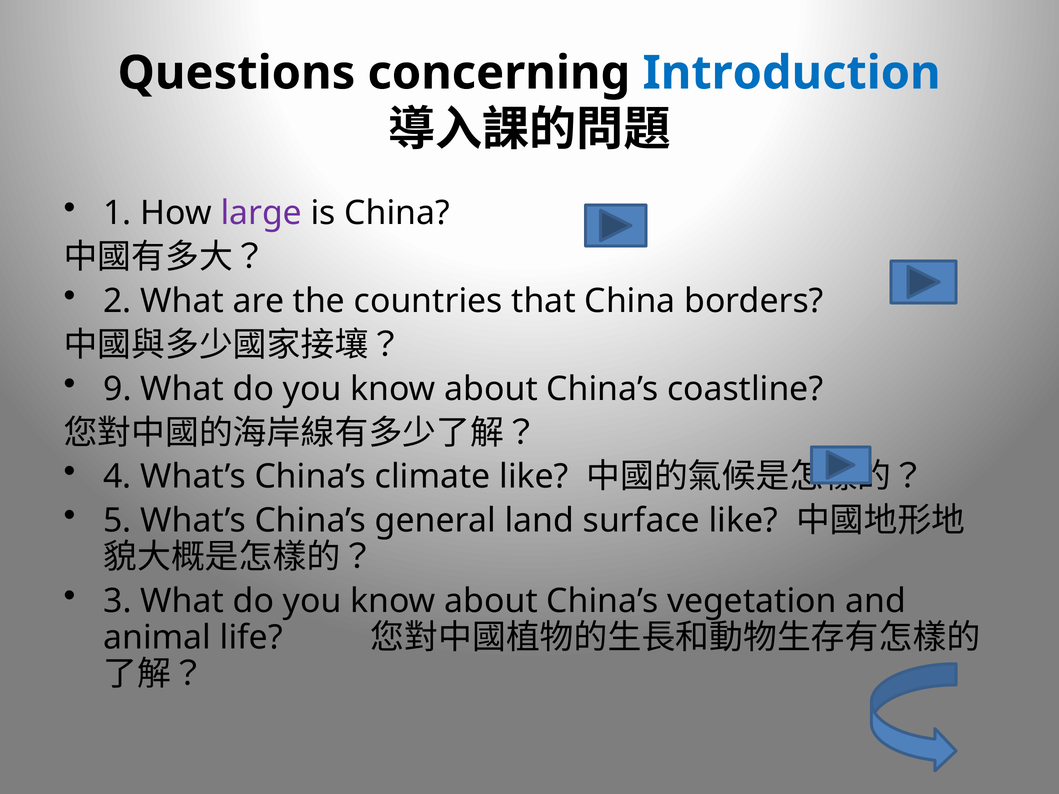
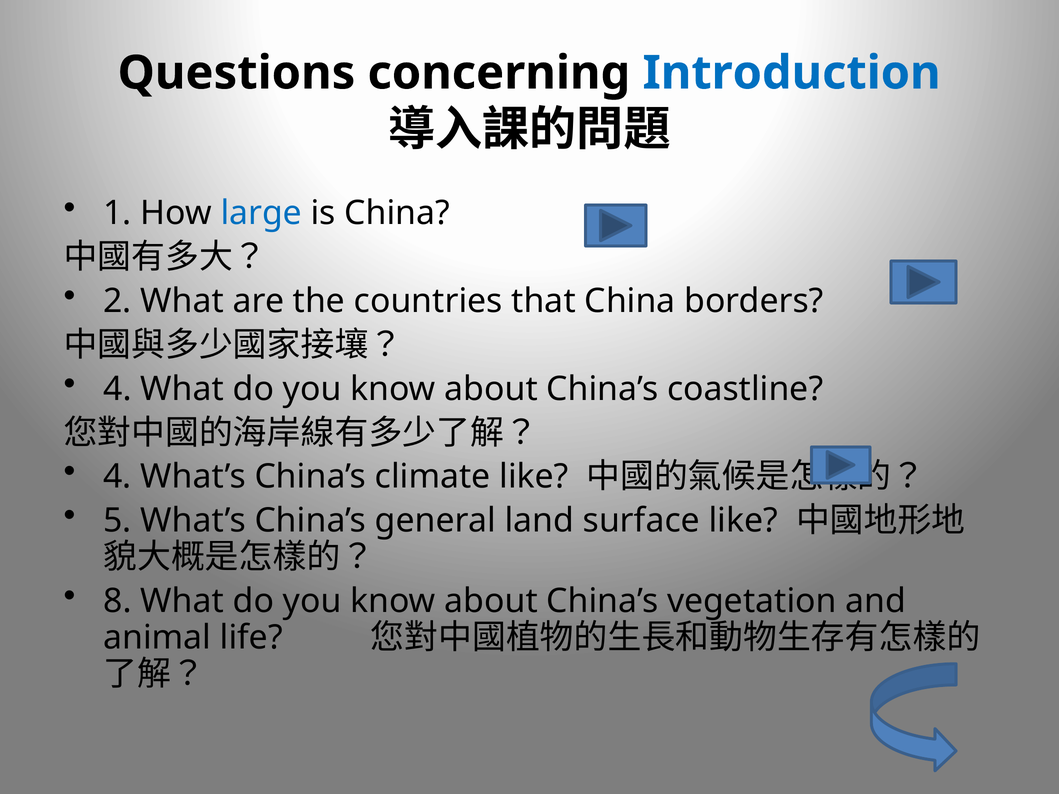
large colour: purple -> blue (261, 213)
9: 9 -> 4 (117, 389)
3: 3 -> 8 (117, 601)
